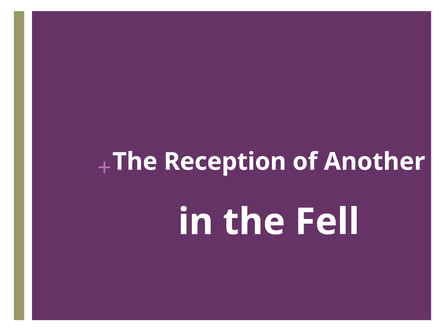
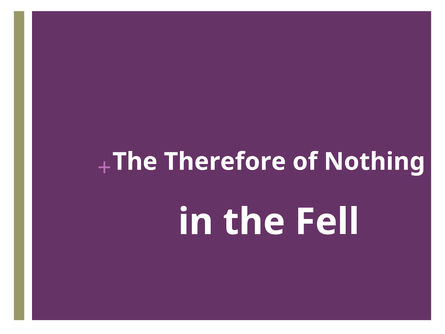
Reception: Reception -> Therefore (225, 162)
Another: Another -> Nothing (374, 162)
